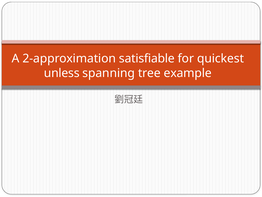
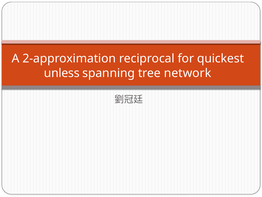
satisfiable: satisfiable -> reciprocal (147, 58)
example: example -> network (188, 73)
